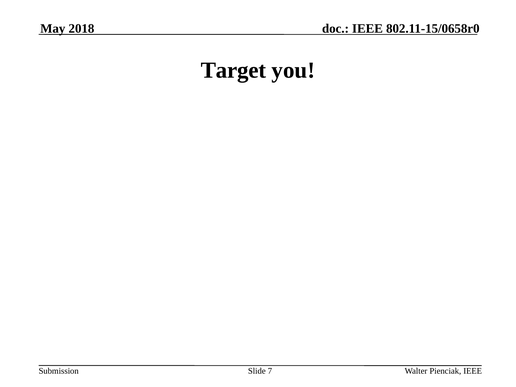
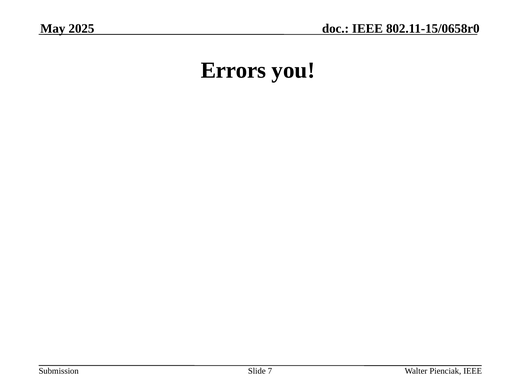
2018: 2018 -> 2025 (81, 29)
Target: Target -> Errors (233, 70)
